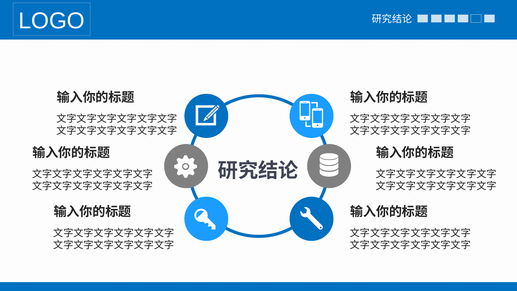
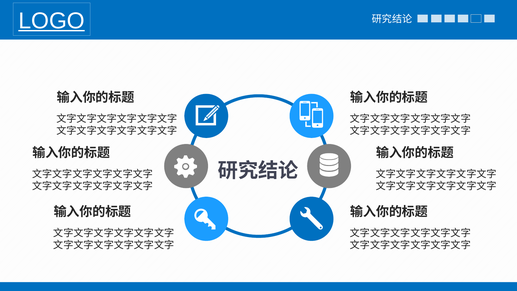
LOGO underline: none -> present (52, 21)
